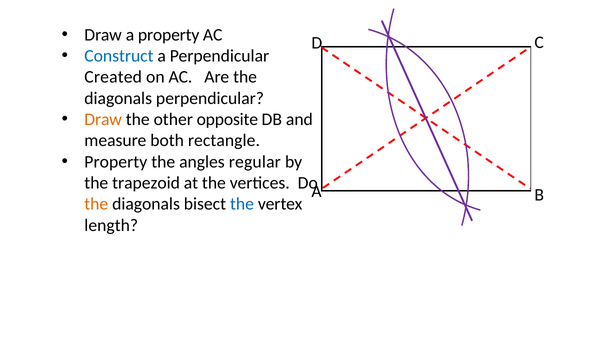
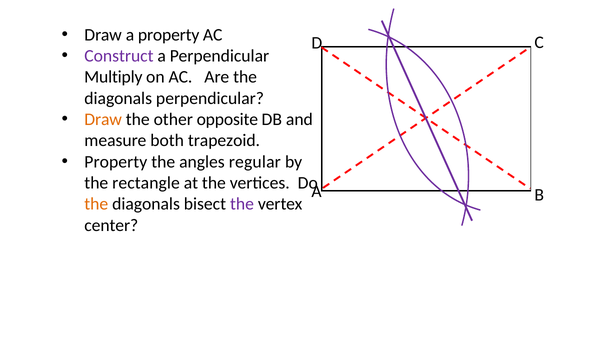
Construct colour: blue -> purple (119, 56)
Created: Created -> Multiply (113, 77)
rectangle: rectangle -> trapezoid (224, 141)
trapezoid: trapezoid -> rectangle (146, 183)
the colour: blue -> purple (242, 204)
length: length -> center (111, 225)
